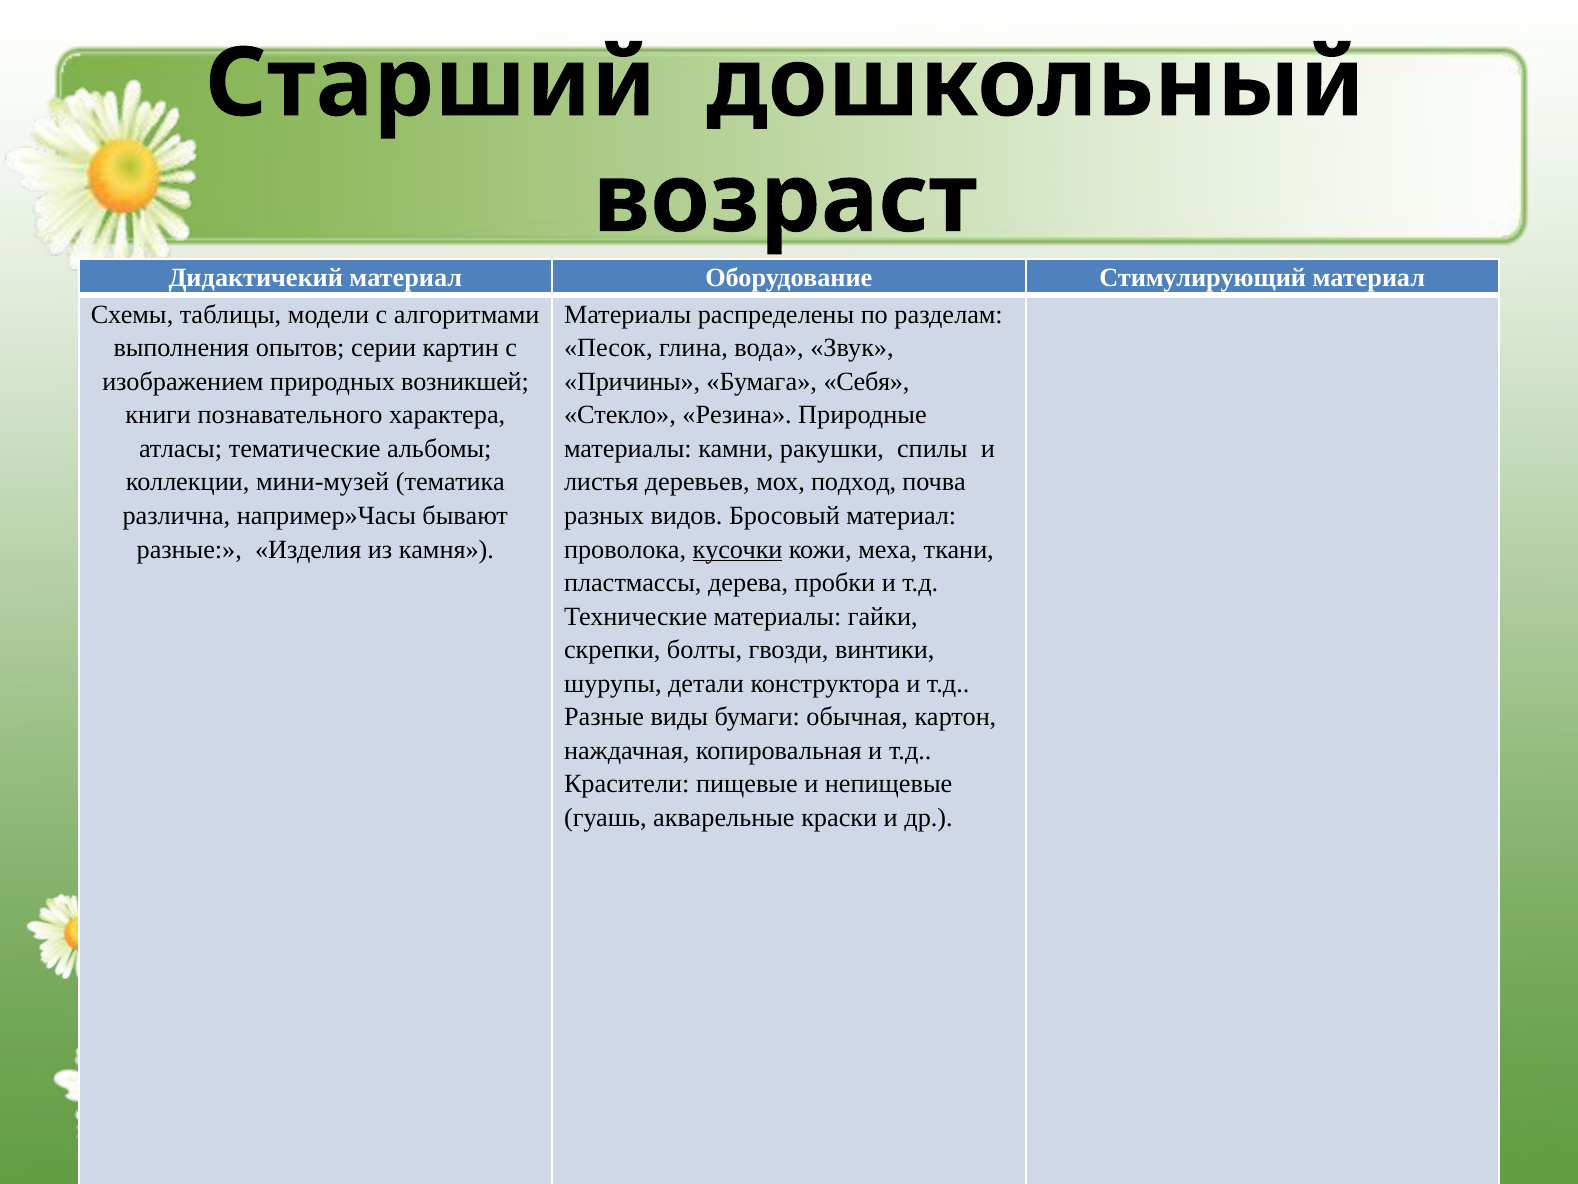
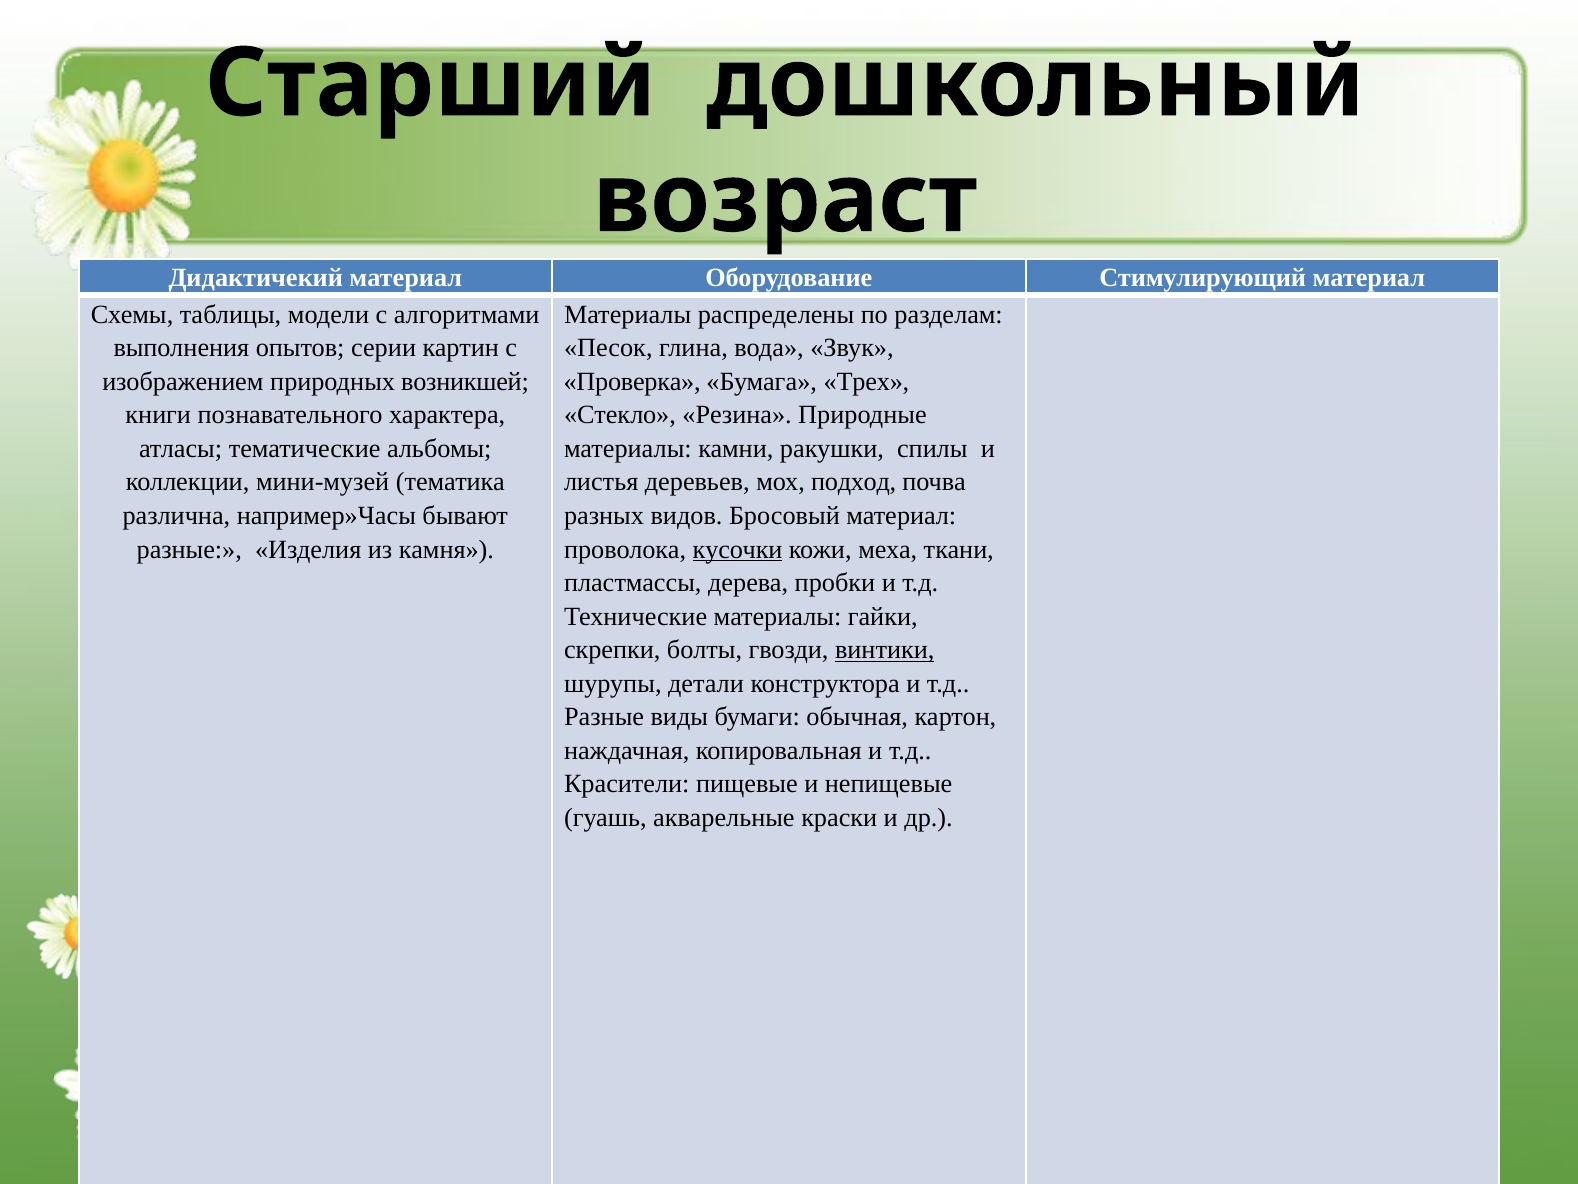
Причины: Причины -> Проверка (632, 381)
Себя: Себя -> Трех (866, 381)
винтики underline: none -> present (885, 650)
